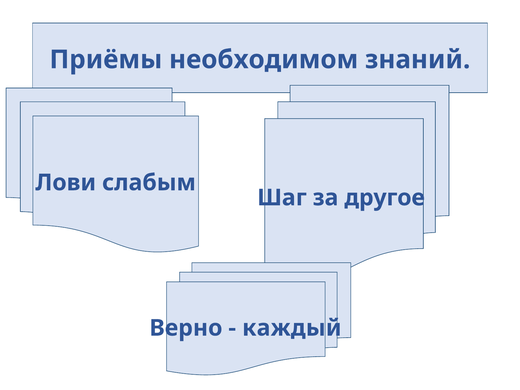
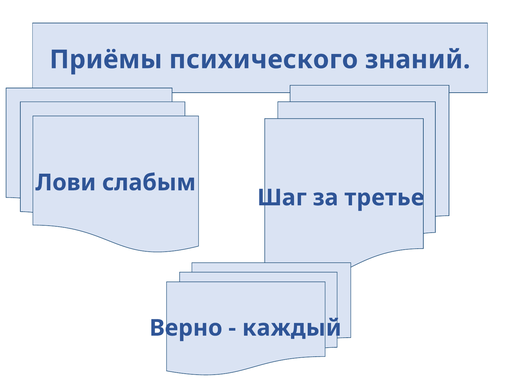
необходимом: необходимом -> психического (264, 60)
другое: другое -> третье (384, 198)
